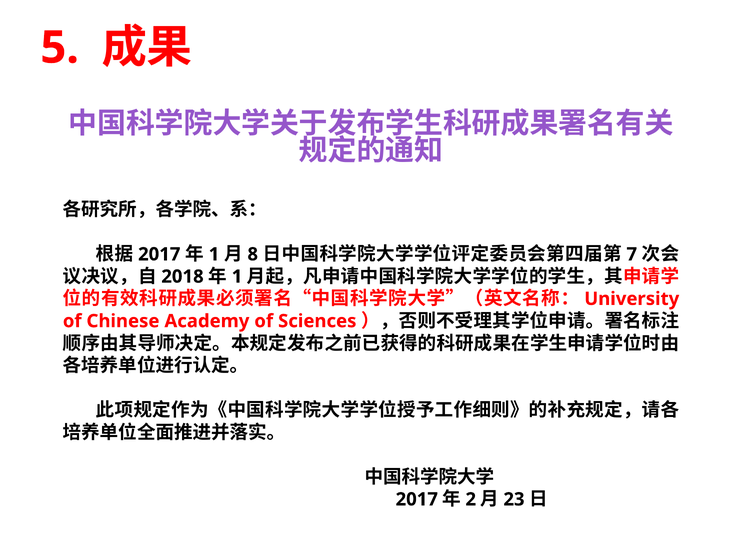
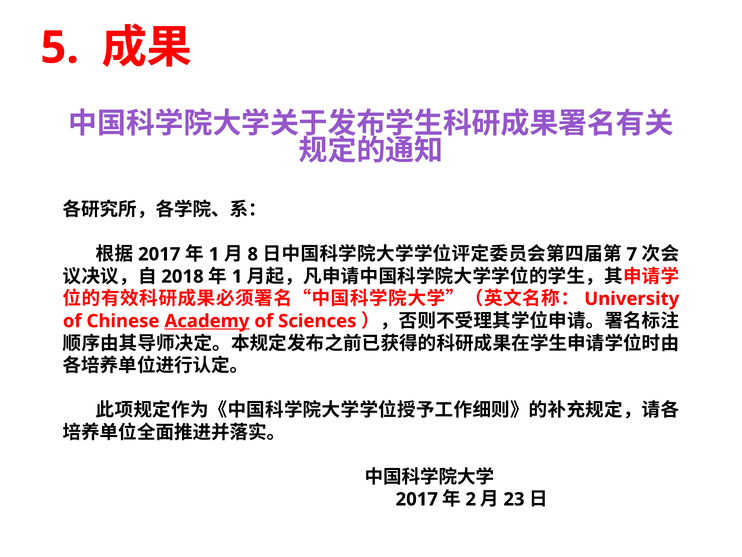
Academy underline: none -> present (207, 321)
